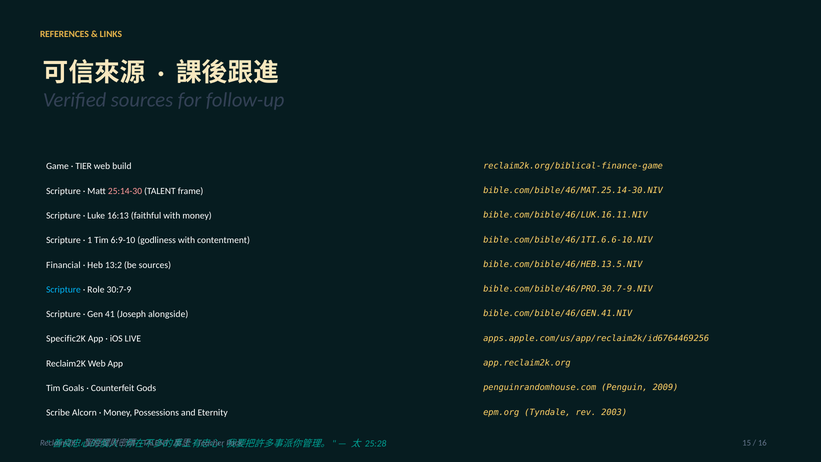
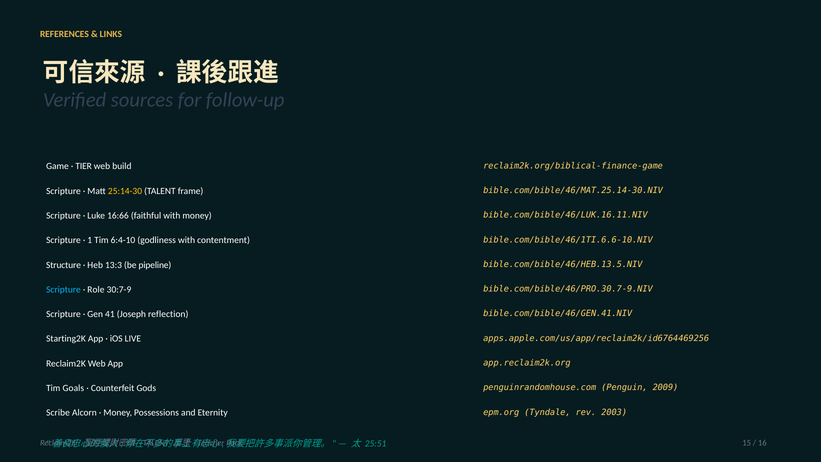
25:14-30 colour: pink -> yellow (125, 191)
16:13: 16:13 -> 16:66 (118, 216)
6:9-10: 6:9-10 -> 6:4-10 (123, 240)
Financial: Financial -> Structure (64, 265)
13:2: 13:2 -> 13:3 (114, 265)
be sources: sources -> pipeline (155, 265)
alongside: alongside -> reflection (168, 314)
Specific2K: Specific2K -> Starting2K (66, 339)
25:28: 25:28 -> 25:51 (376, 443)
